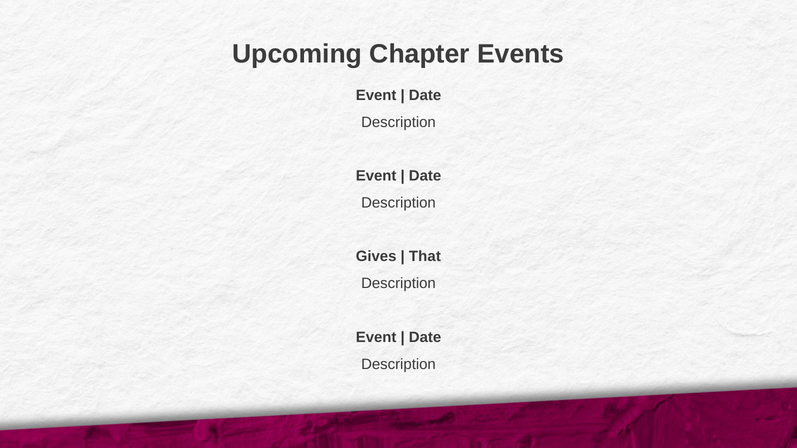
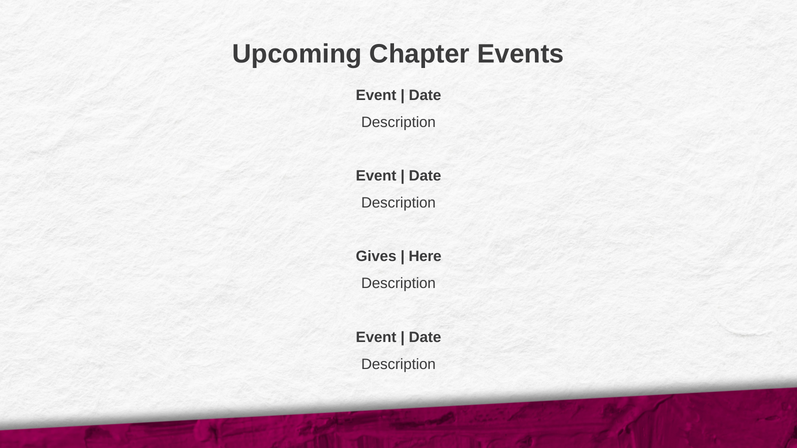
That: That -> Here (425, 257)
